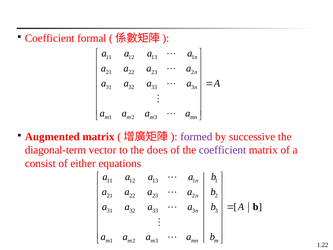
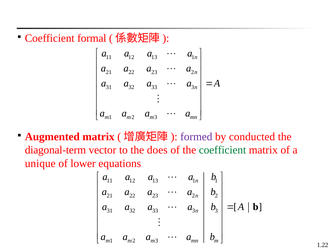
successive: successive -> conducted (252, 137)
coefficient colour: purple -> green (222, 150)
consist: consist -> unique (40, 163)
either: either -> lower (83, 163)
